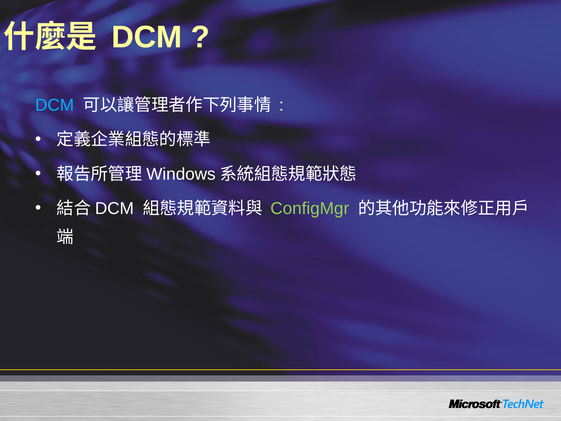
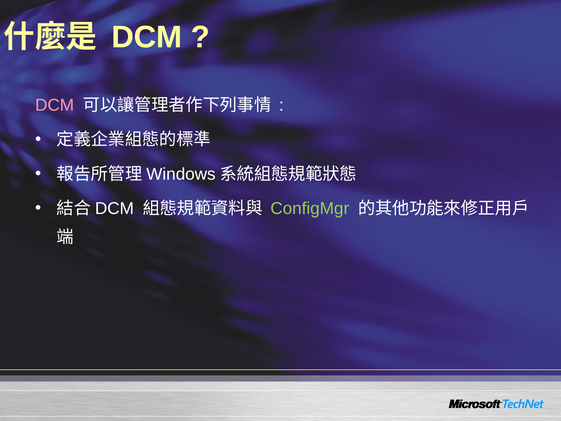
DCM colour: light blue -> pink (55, 105)
